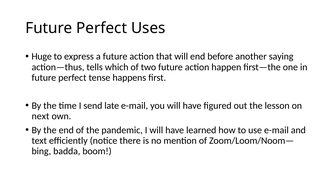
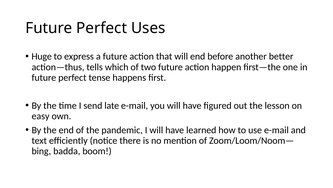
saying: saying -> better (281, 56)
next: next -> easy (41, 116)
